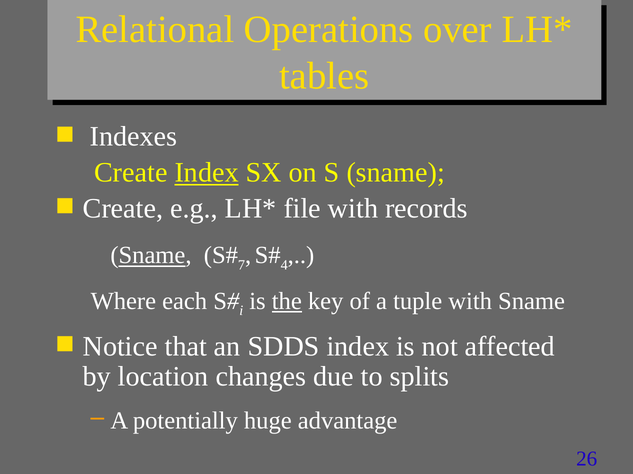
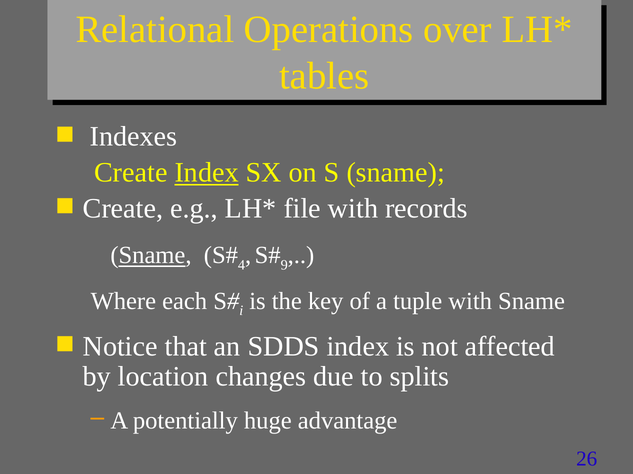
7: 7 -> 4 (242, 265)
4: 4 -> 9 (284, 265)
the underline: present -> none (287, 301)
